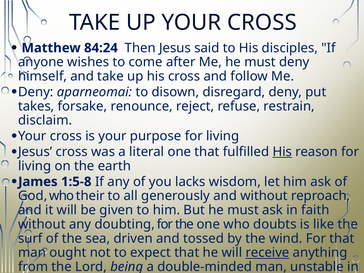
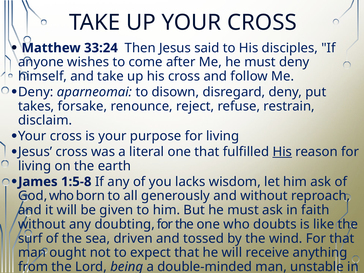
84:24: 84:24 -> 33:24 (101, 48)
their: their -> born (90, 196)
receive underline: present -> none (267, 253)
